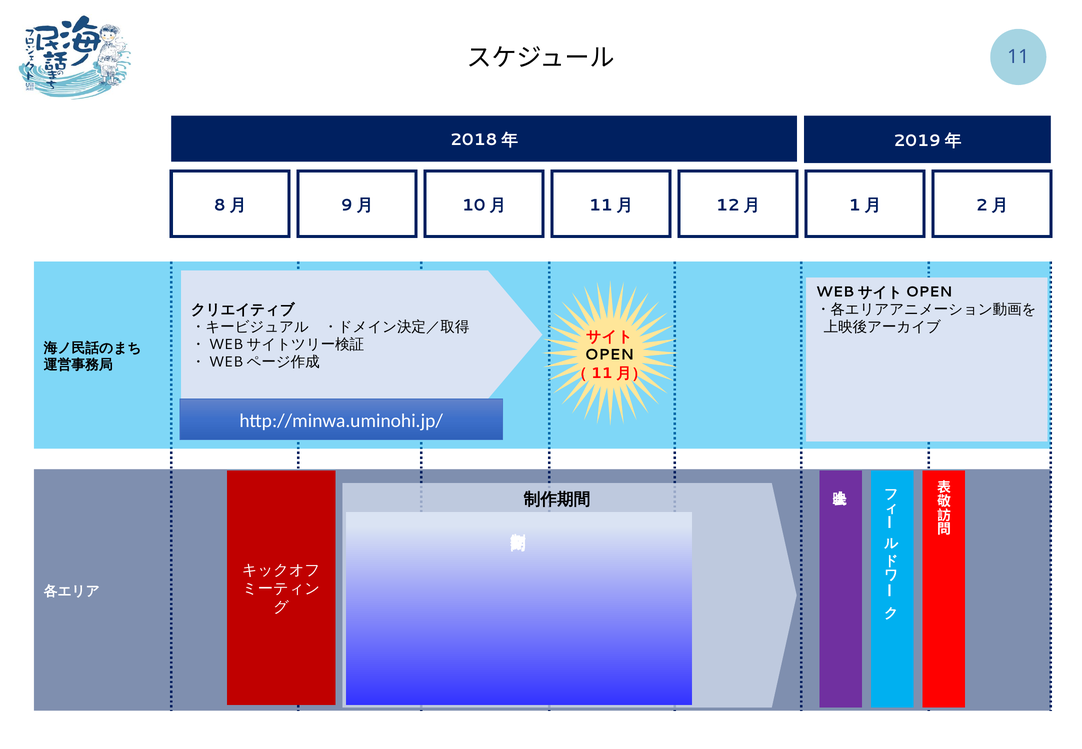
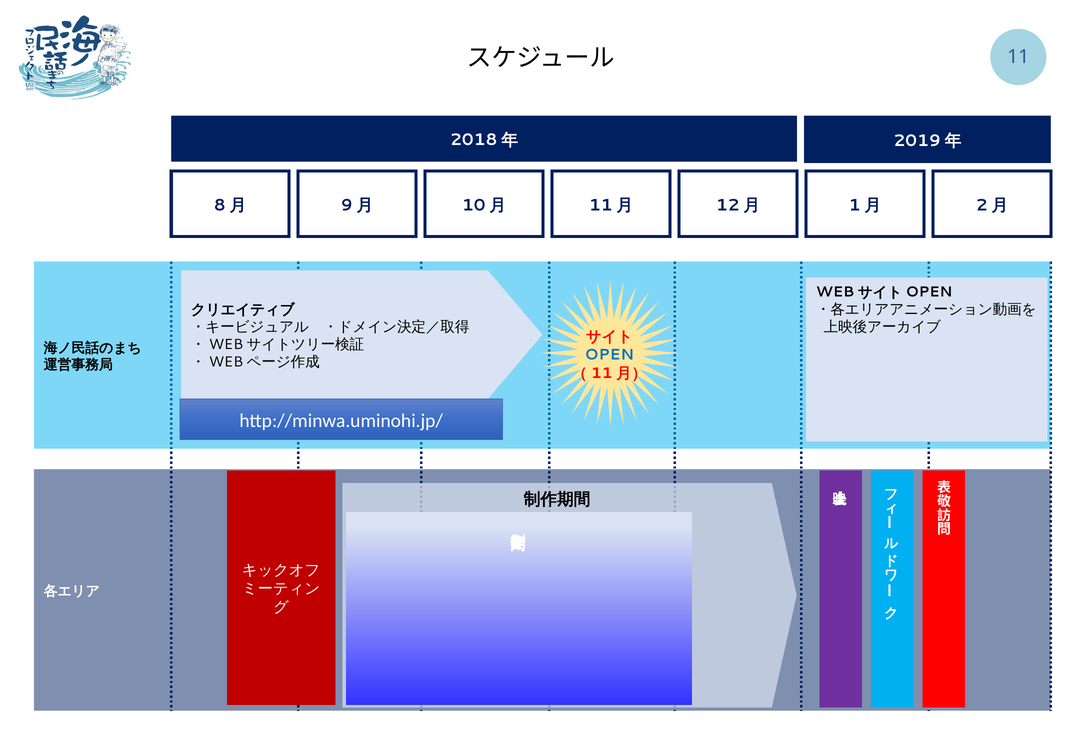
OPEN colour: black -> blue (609, 355)
